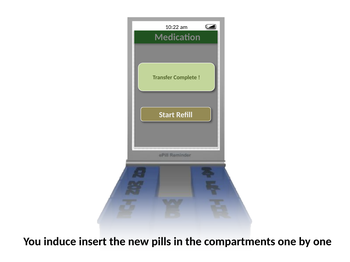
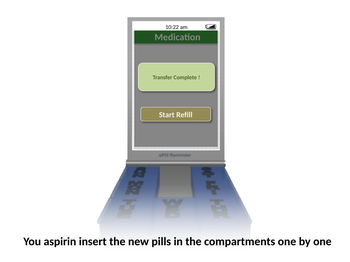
induce: induce -> aspirin (60, 242)
